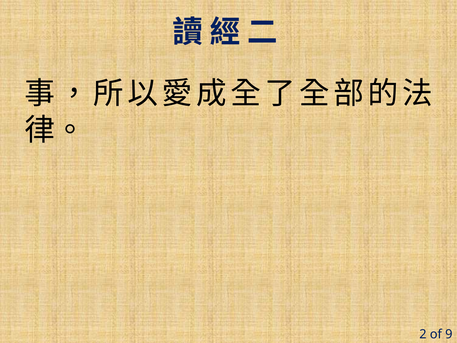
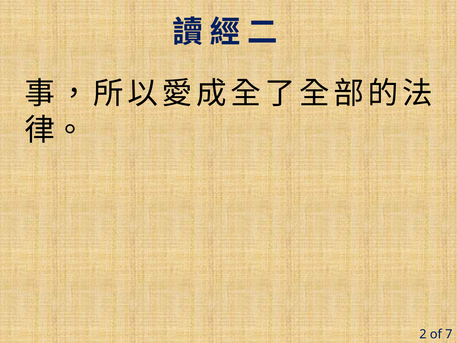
9: 9 -> 7 (449, 334)
